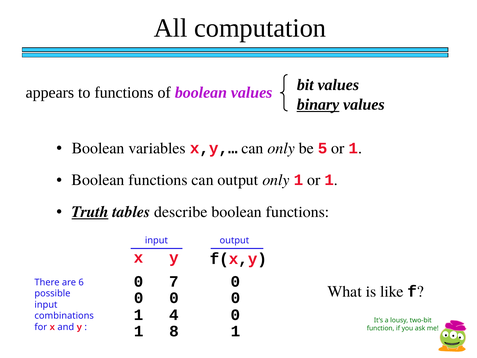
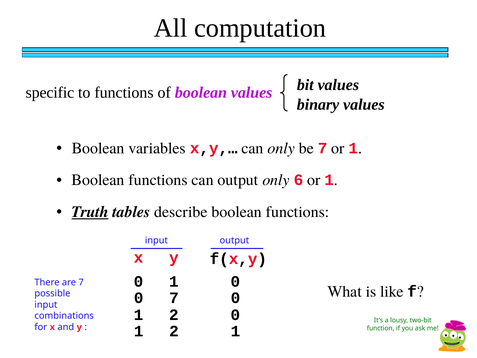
appears: appears -> specific (50, 93)
binary underline: present -> none (318, 105)
be 5: 5 -> 7 (323, 148)
only 1: 1 -> 6 (298, 180)
7: 7 -> 1 (174, 281)
are 6: 6 -> 7 (81, 282)
0: 0 -> 7 (174, 298)
4: 4 -> 2 (174, 315)
8: 8 -> 2 (174, 331)
